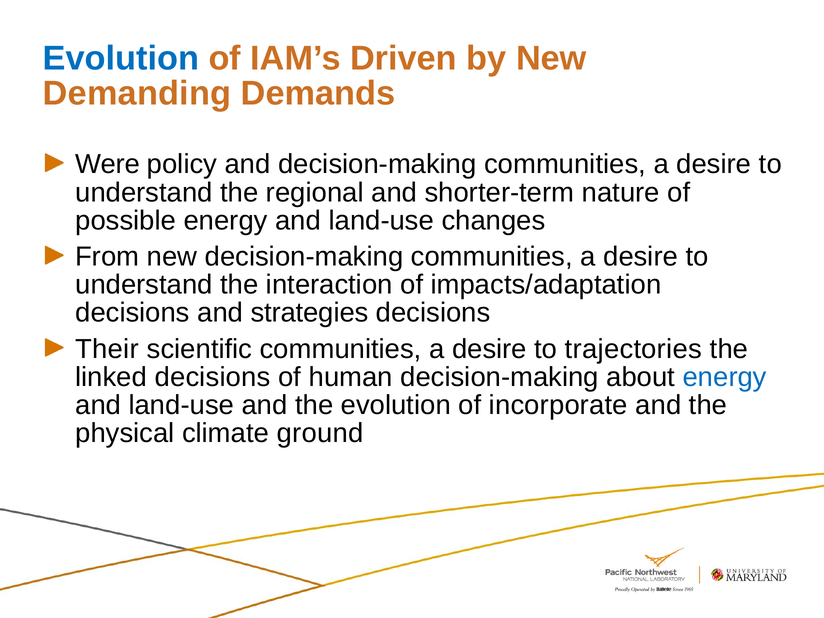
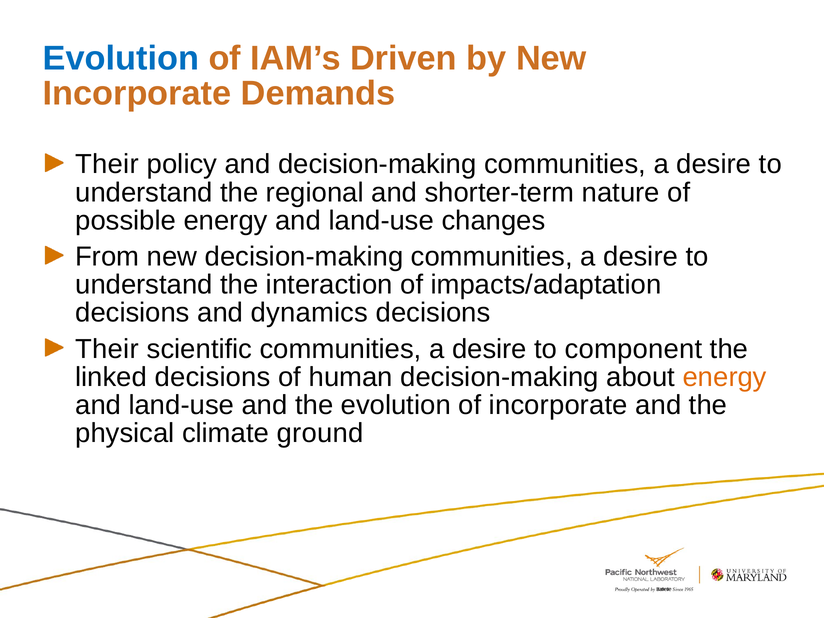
Demanding: Demanding -> Incorporate (137, 93)
Were: Were -> Their (107, 164)
strategies: strategies -> dynamics (309, 313)
trajectories: trajectories -> component (633, 349)
energy colour: blue -> orange (725, 377)
